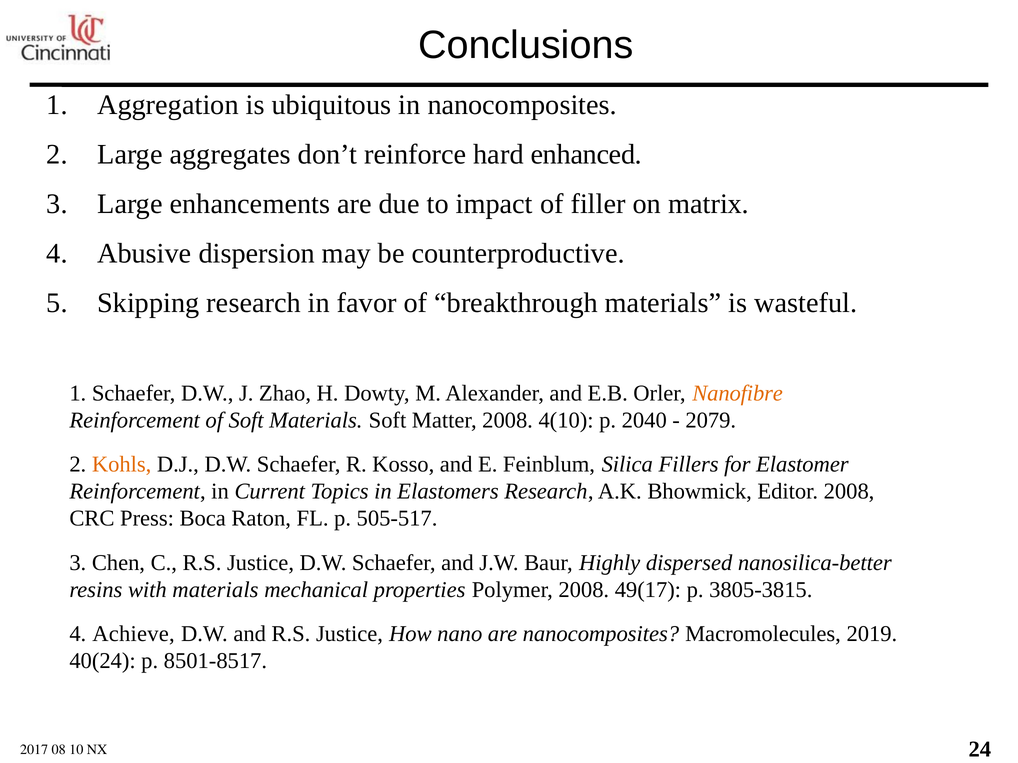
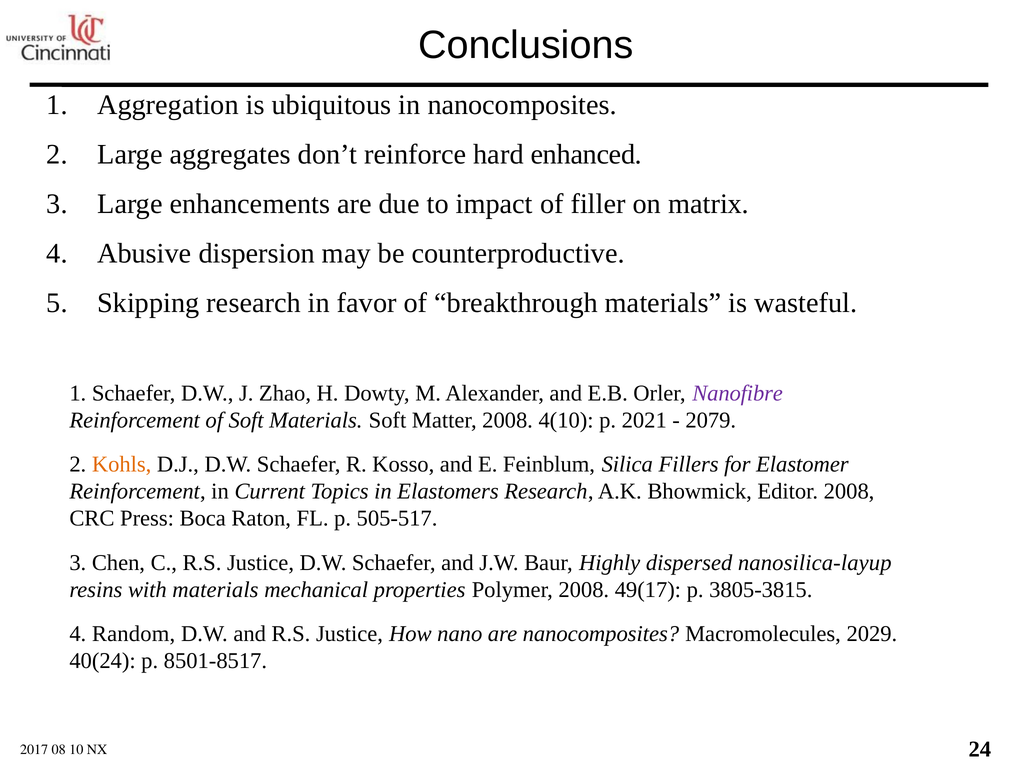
Nanofibre colour: orange -> purple (738, 393)
2040: 2040 -> 2021 (644, 421)
nanosilica-better: nanosilica-better -> nanosilica-layup (815, 563)
Achieve: Achieve -> Random (134, 634)
2019: 2019 -> 2029 (872, 634)
